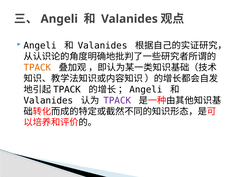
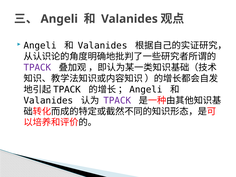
TPACK colour: orange -> purple (37, 68)
